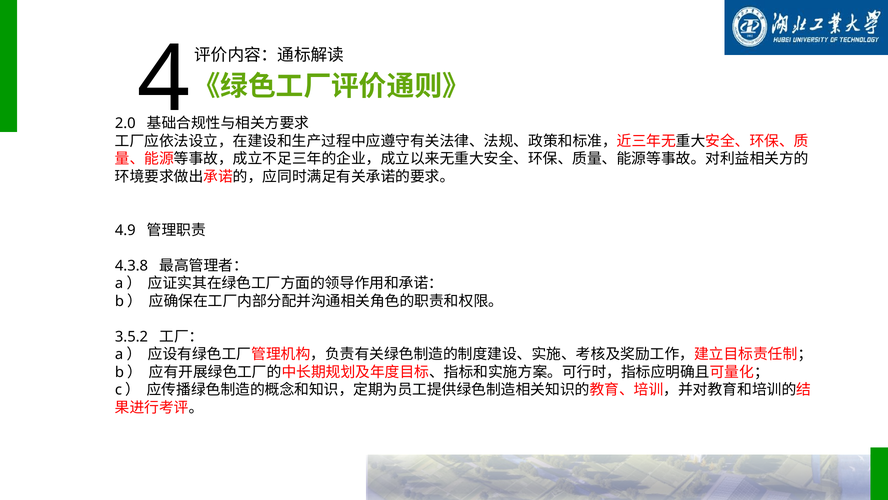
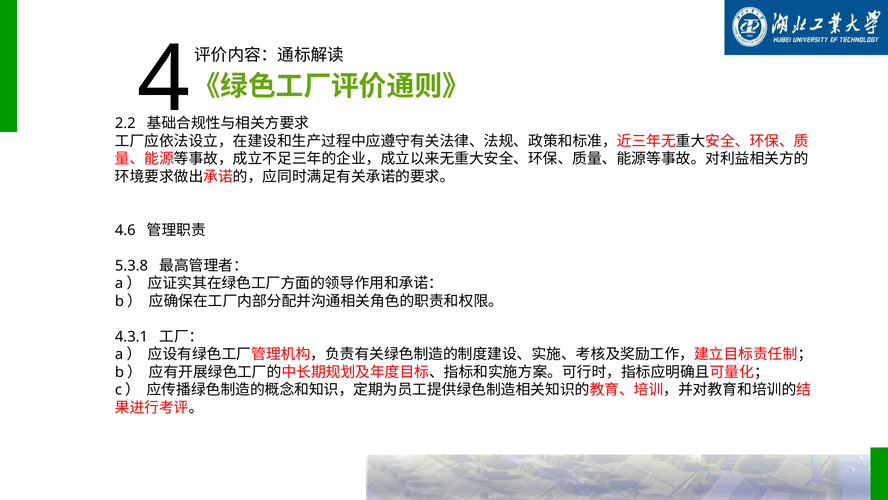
2.0: 2.0 -> 2.2 (125, 123)
4.9: 4.9 -> 4.6 (125, 230)
4.3.8: 4.3.8 -> 5.3.8 (131, 265)
3.5.2: 3.5.2 -> 4.3.1 (131, 336)
